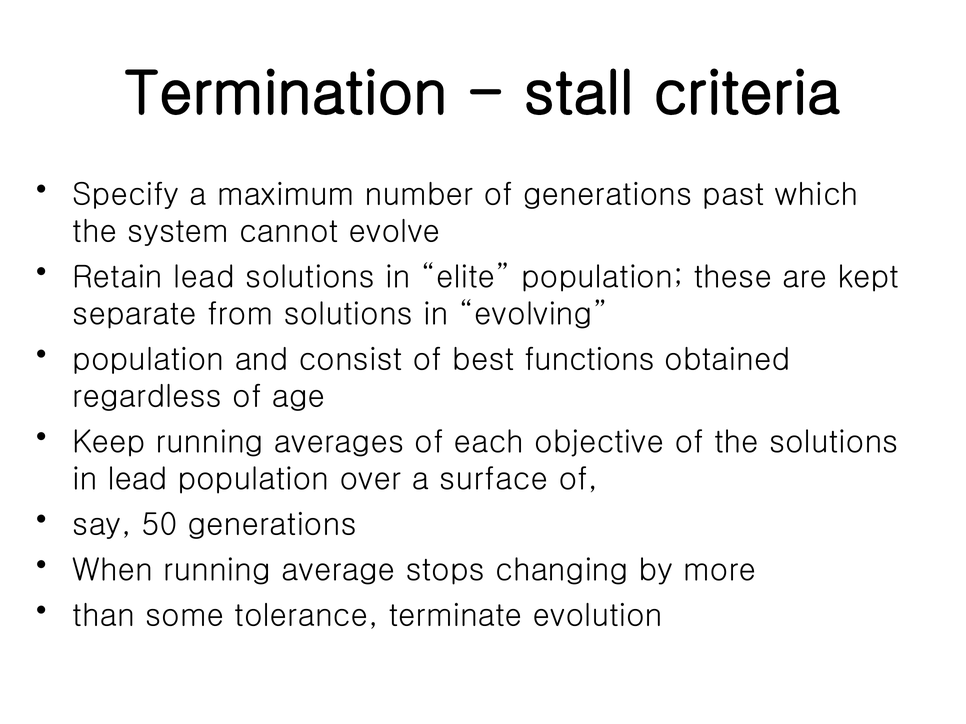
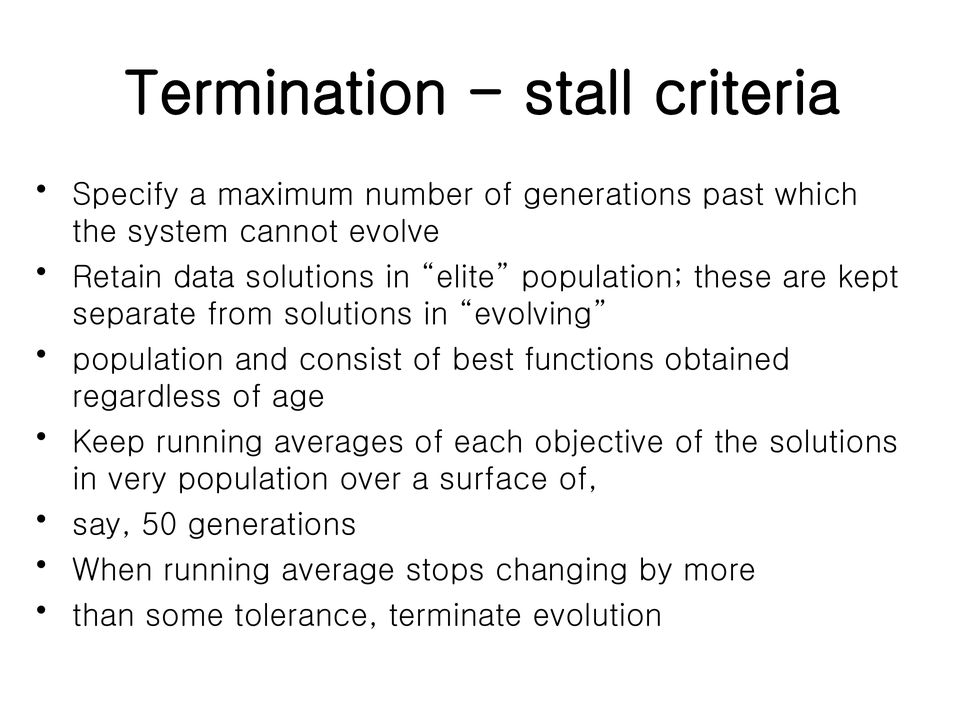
Retain lead: lead -> data (204, 277)
in lead: lead -> very (138, 479)
